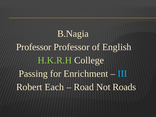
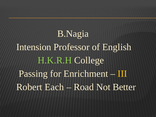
Professor: Professor -> Intension (34, 47)
III colour: light blue -> yellow (122, 74)
Roads: Roads -> Better (124, 87)
